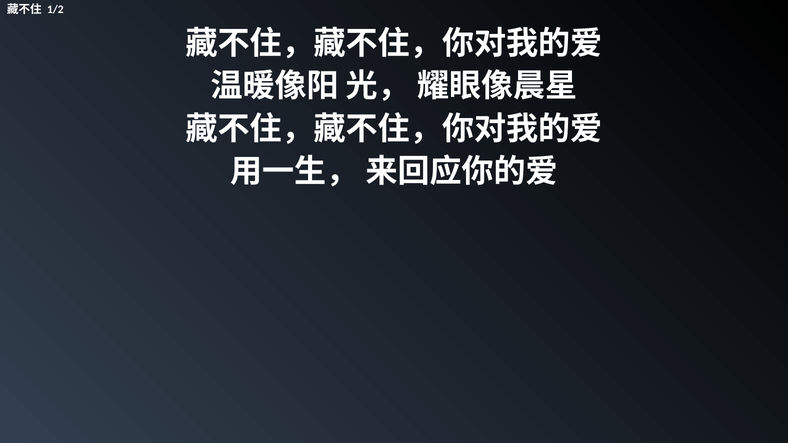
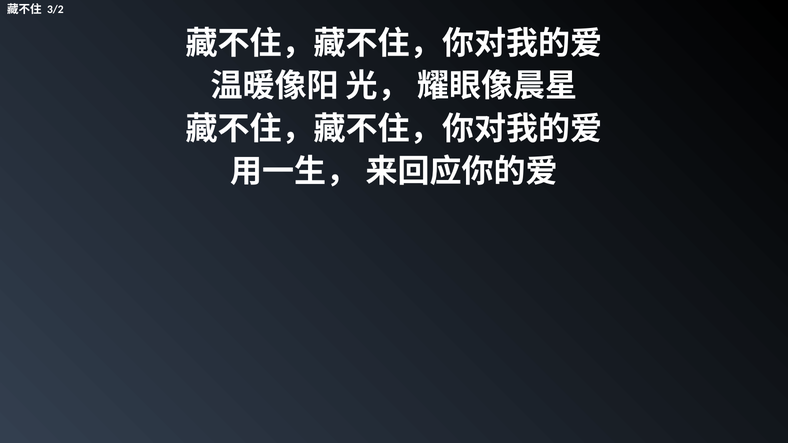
1/2: 1/2 -> 3/2 (55, 10)
